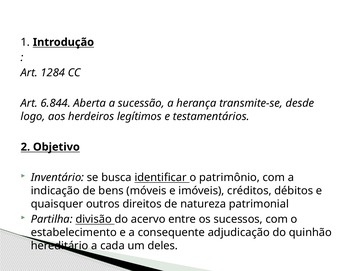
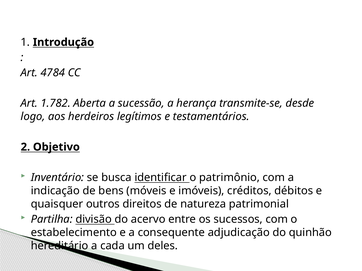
1284: 1284 -> 4784 (53, 73)
6.844: 6.844 -> 1.782 (56, 103)
